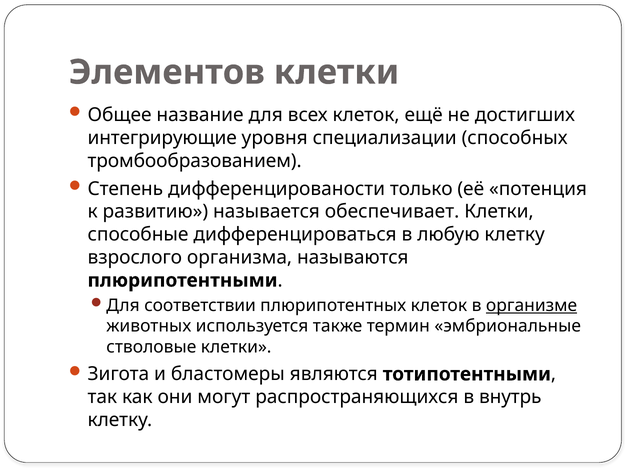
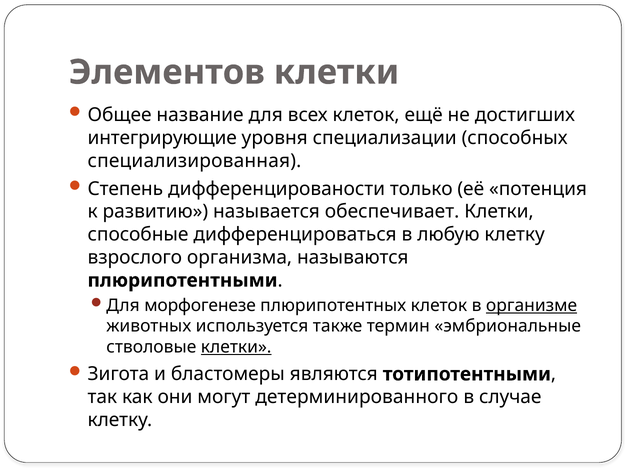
тромбообразованием: тромбообразованием -> специализированная (194, 161)
соответствии: соответствии -> морфогенезе (200, 306)
клетки underline: none -> present (236, 347)
распространяющихся: распространяющихся -> детерминированного (357, 397)
внутрь: внутрь -> случае (510, 397)
